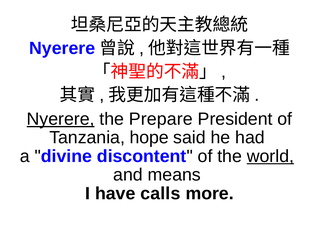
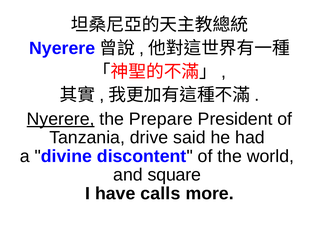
hope: hope -> drive (149, 138)
world underline: present -> none (270, 156)
means: means -> square (174, 175)
